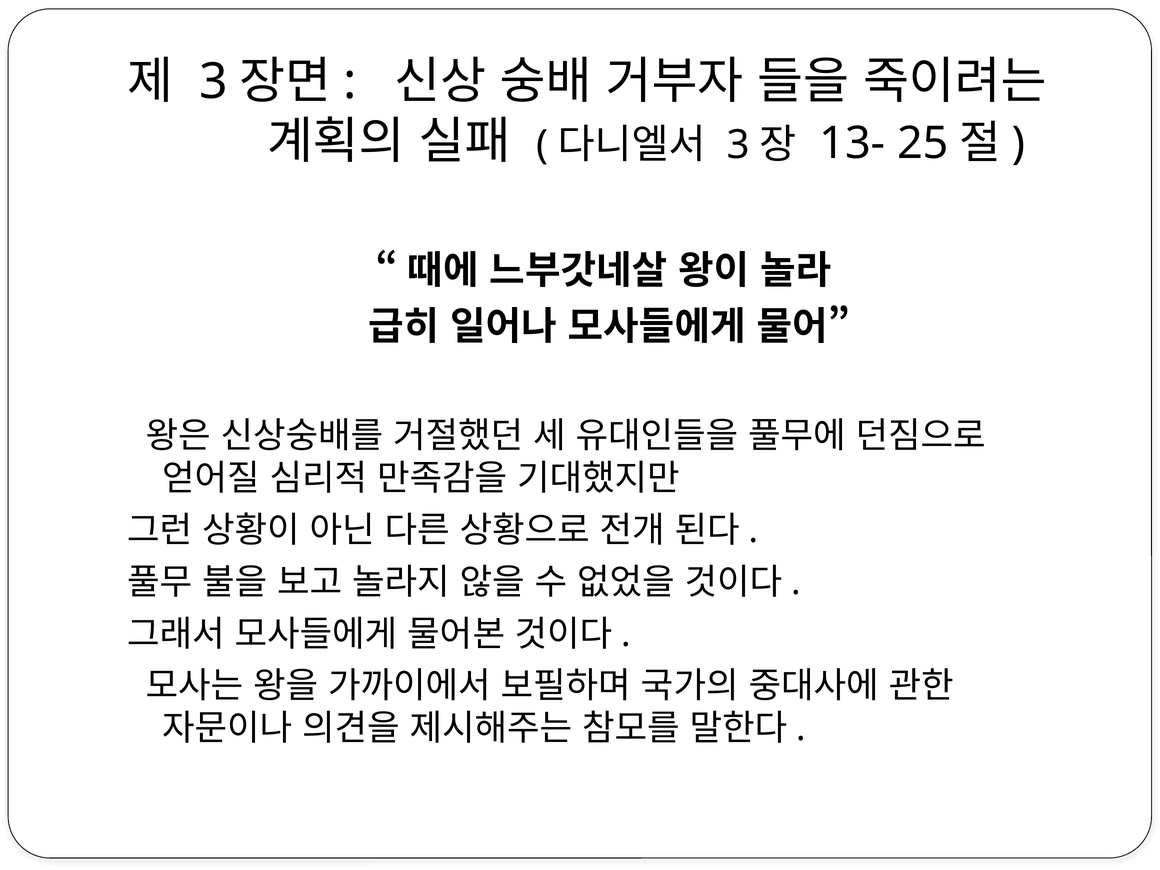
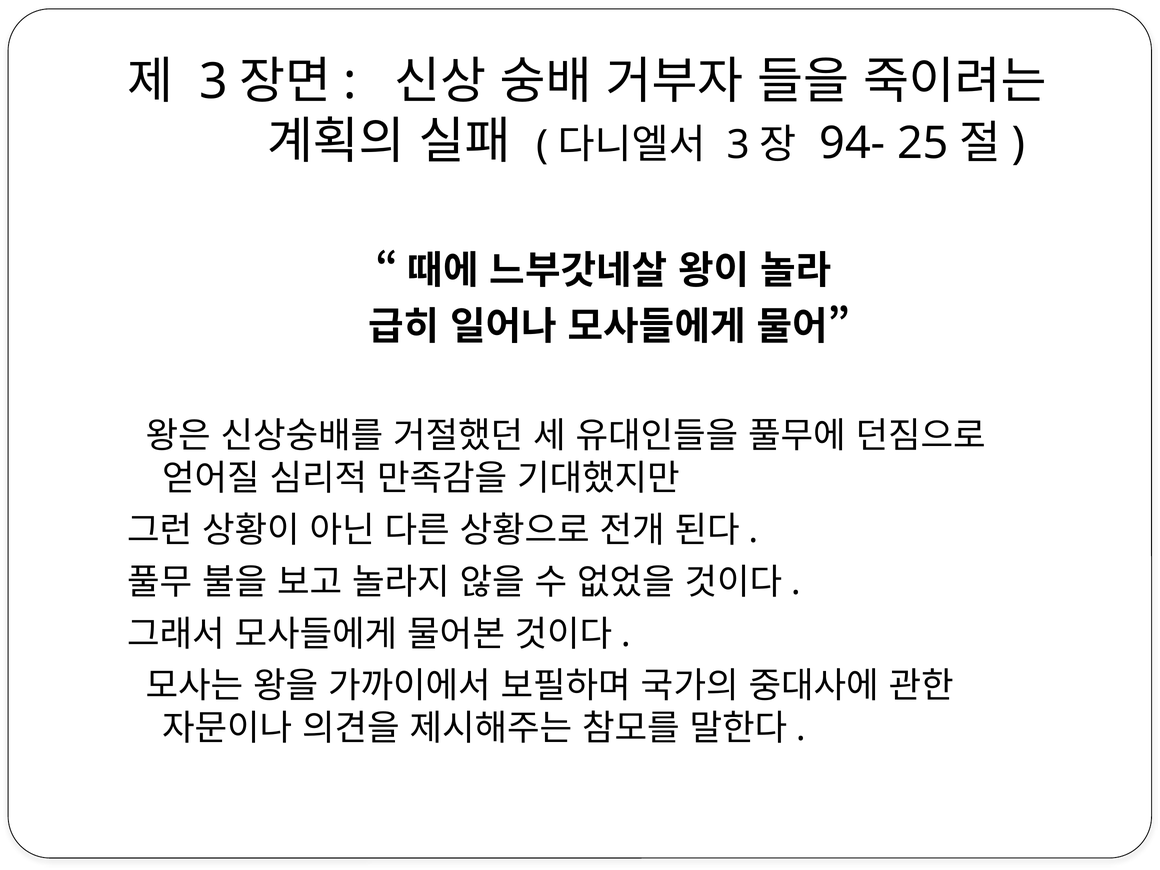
13-: 13- -> 94- (852, 143)
